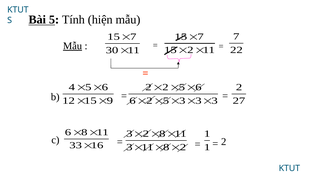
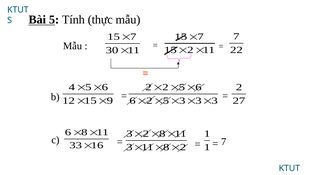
hiện: hiện -> thực (100, 20)
Mẫu underline: present -> none (73, 46)
2: 2 -> 7 (224, 142)
